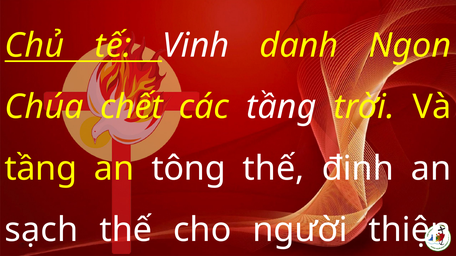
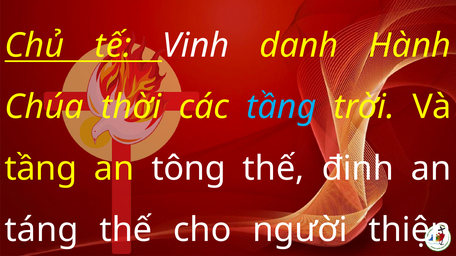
Ngon: Ngon -> Hành (410, 46)
chết: chết -> thời (131, 107)
tầng colour: white -> light blue (281, 107)
sạch: sạch -> táng (42, 230)
